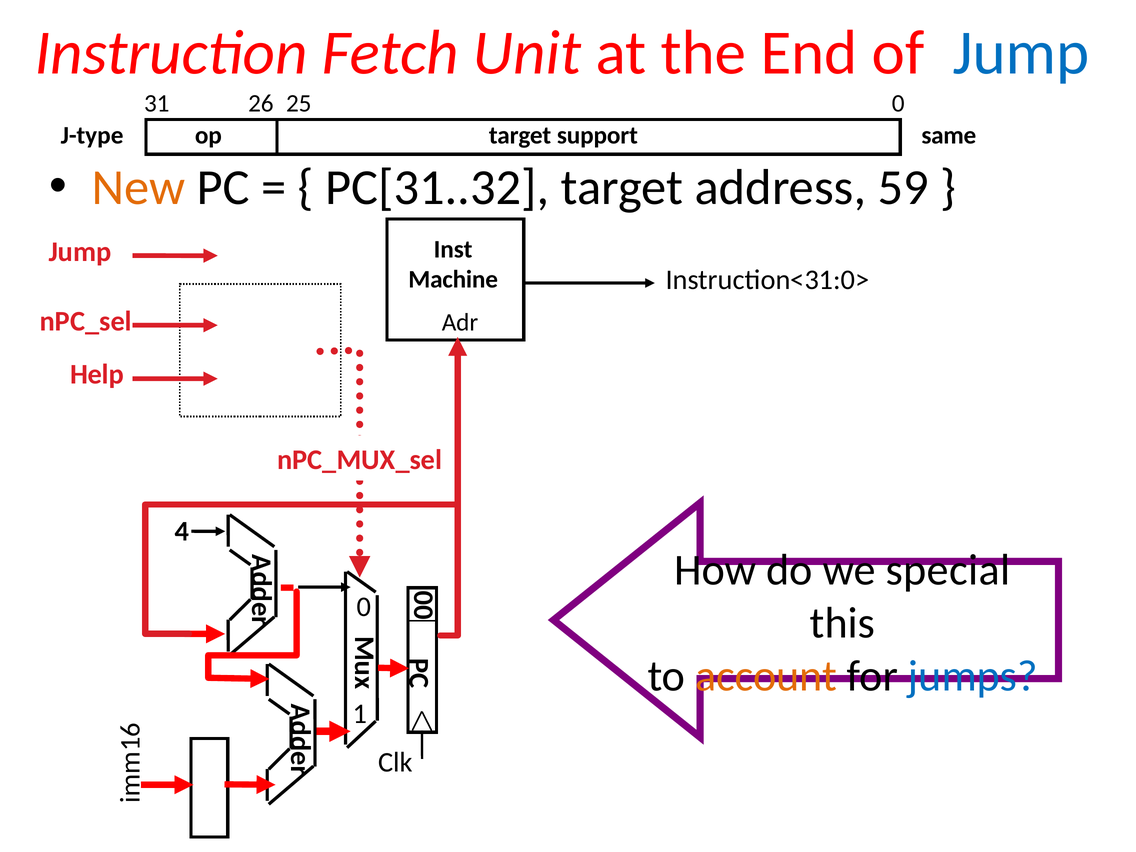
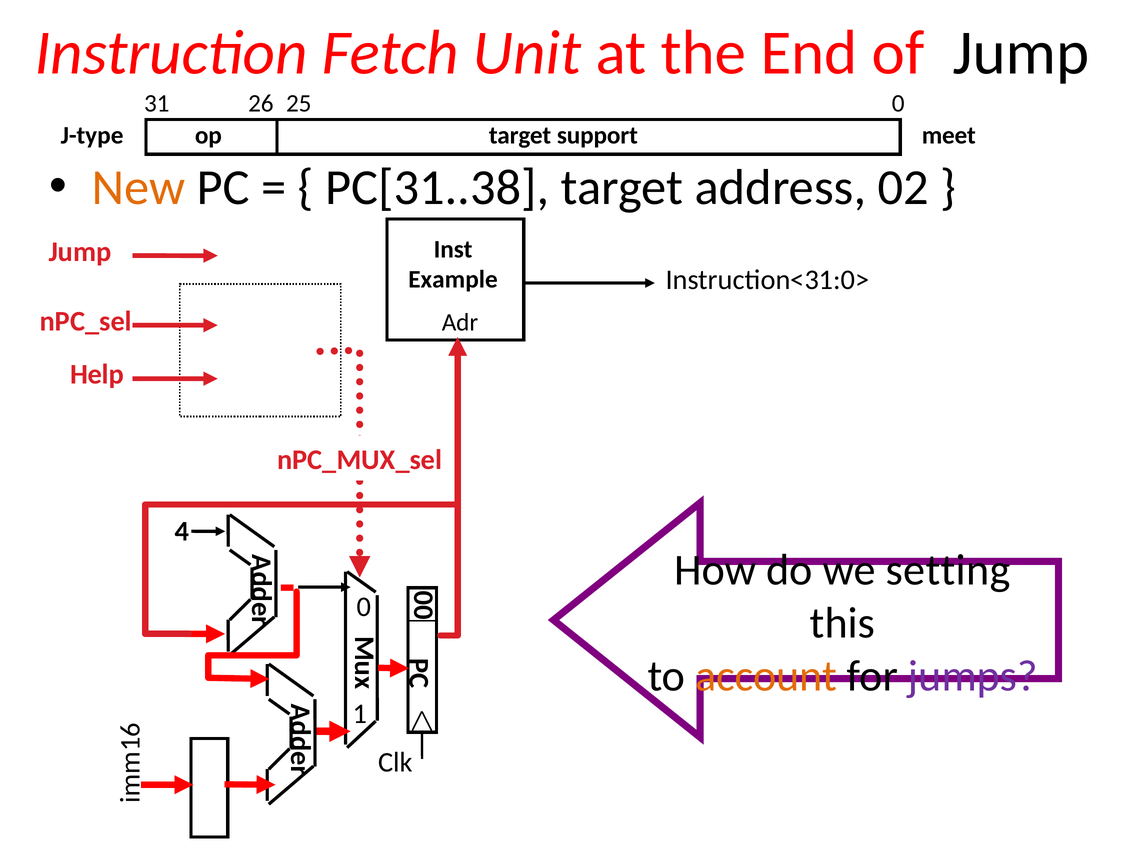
Jump colour: blue -> black (1021, 53)
same: same -> meet (949, 135)
PC[31..32: PC[31..32 -> PC[31..38 (437, 188)
59: 59 -> 02 (903, 188)
Machine: Machine -> Example (453, 280)
special: special -> setting (948, 570)
jumps colour: blue -> purple (973, 676)
